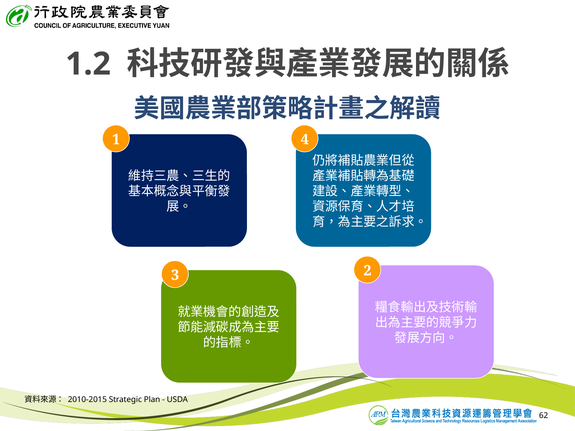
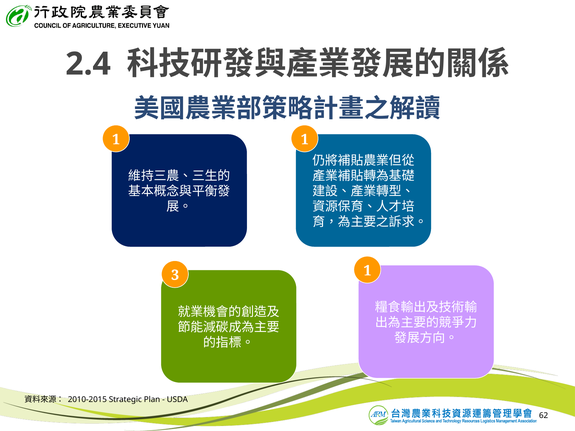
1.2: 1.2 -> 2.4 (88, 64)
1 4: 4 -> 1 (305, 140)
3 2: 2 -> 1 (367, 271)
